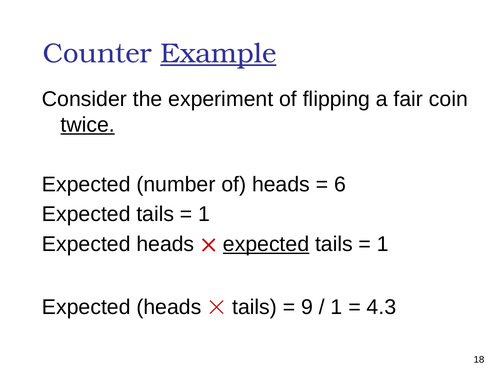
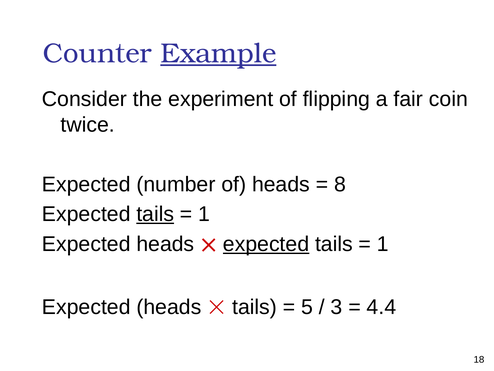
twice underline: present -> none (88, 125)
6: 6 -> 8 (340, 184)
tails underline: none -> present (155, 214)
9: 9 -> 5 (307, 307)
1: 1 -> 3 (337, 307)
4.3: 4.3 -> 4.4 (381, 307)
